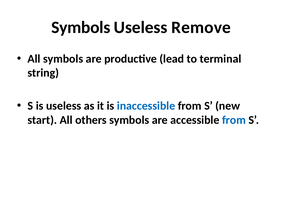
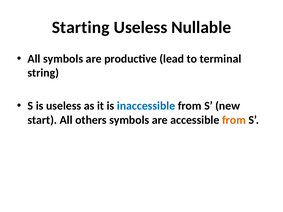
Symbols: Symbols -> Starting (81, 27)
Remove: Remove -> Nullable (201, 27)
from colour: blue -> orange (234, 120)
